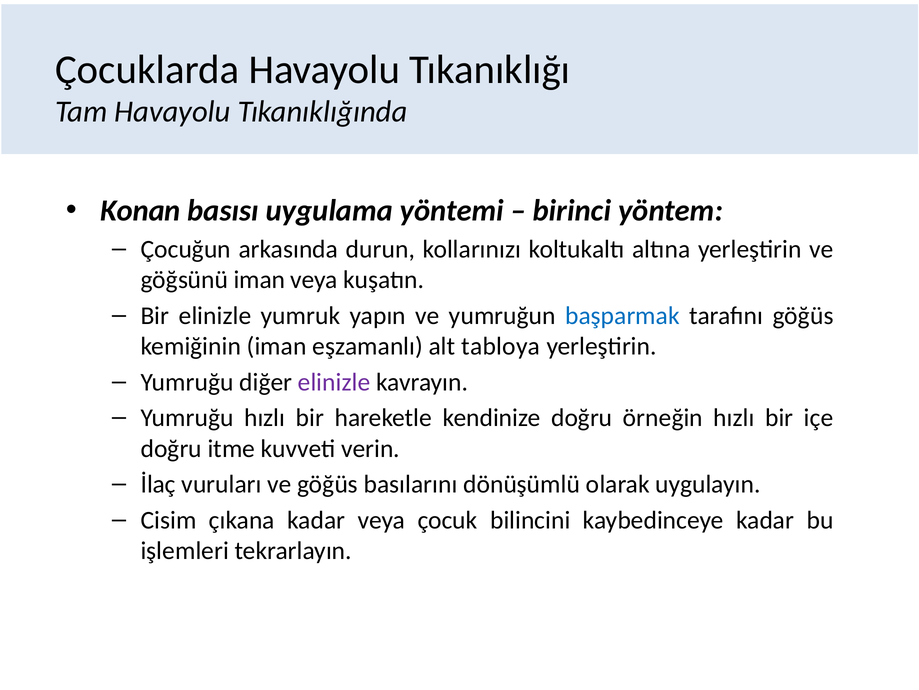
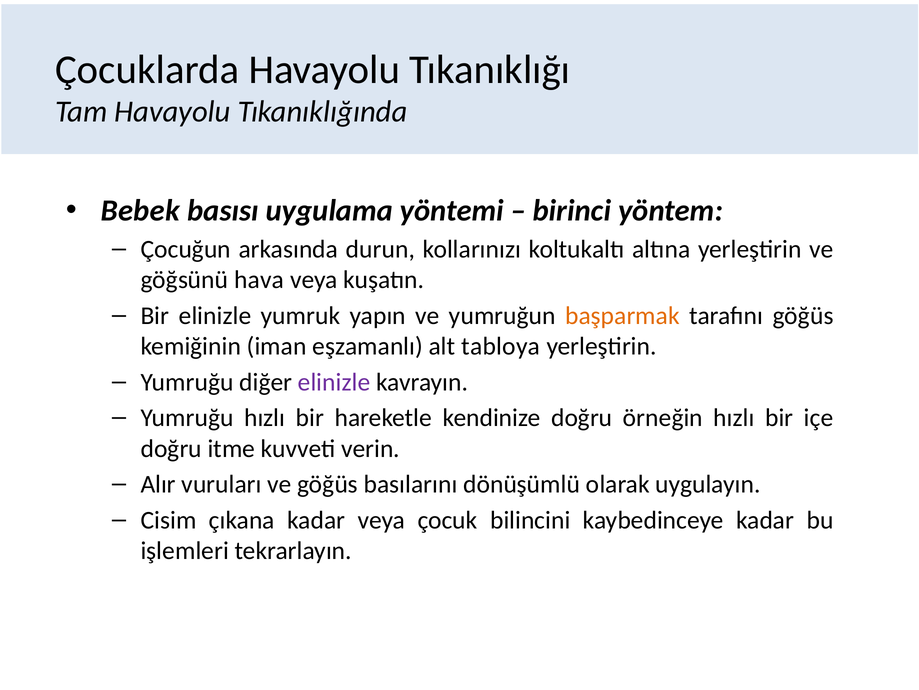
Konan: Konan -> Bebek (140, 211)
göğsünü iman: iman -> hava (259, 280)
başparmak colour: blue -> orange (622, 315)
İlaç: İlaç -> Alır (158, 484)
